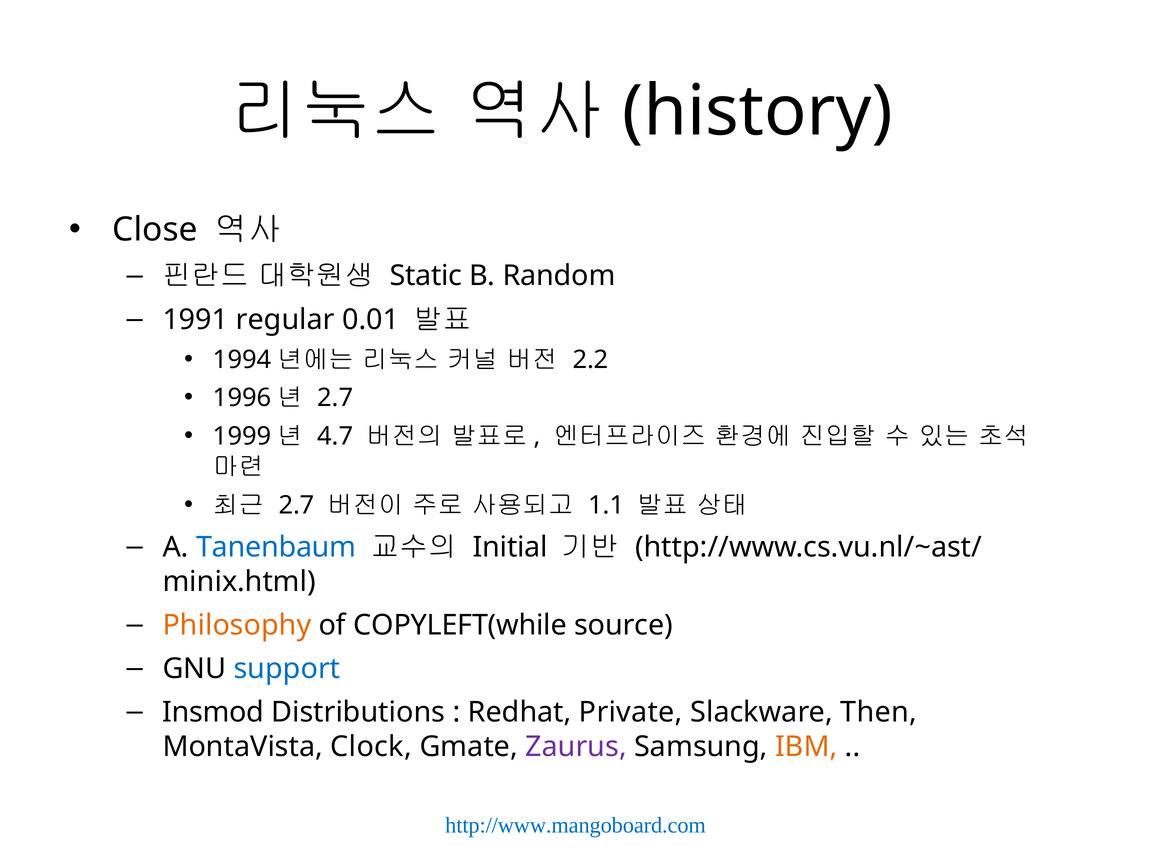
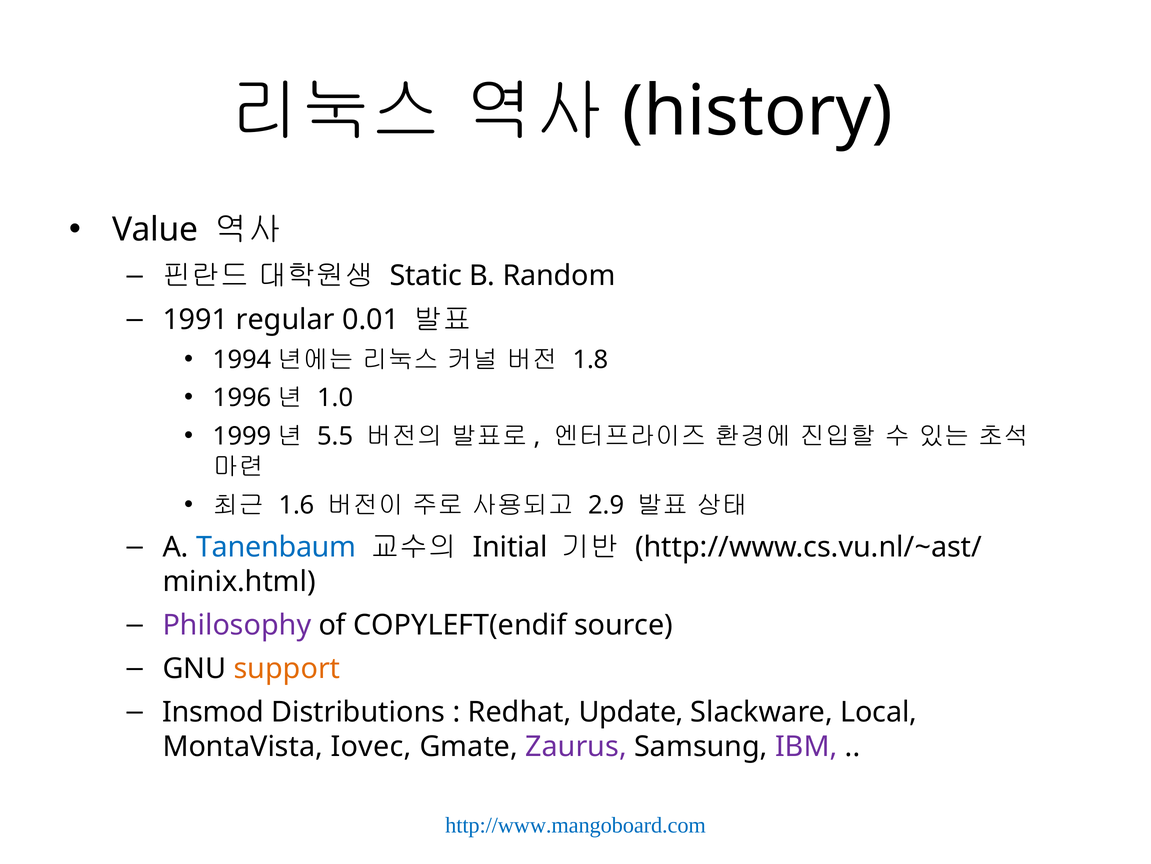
Close: Close -> Value (155, 230)
2.2: 2.2 -> 1.8 (591, 359)
2.7: 2.7 -> 1.0 (335, 398)
4.7: 4.7 -> 5.5 (335, 436)
2.7: 2.7 -> 1.6 (296, 505)
1.1: 1.1 -> 2.9 (606, 505)
Philosophy colour: orange -> purple (237, 625)
COPYLEFT(while: COPYLEFT(while -> COPYLEFT(endif (460, 625)
support colour: blue -> orange (287, 668)
Private: Private -> Update (631, 712)
Then: Then -> Local (879, 712)
Clock: Clock -> Iovec (371, 746)
IBM colour: orange -> purple (806, 746)
